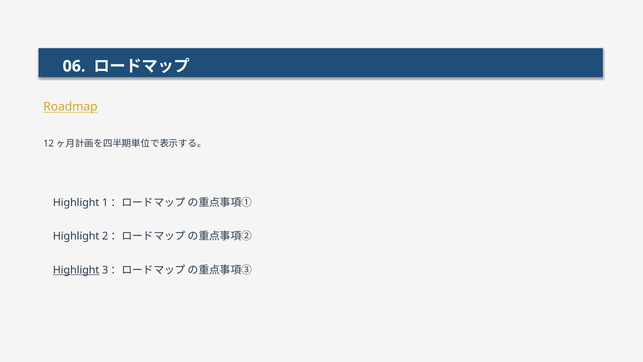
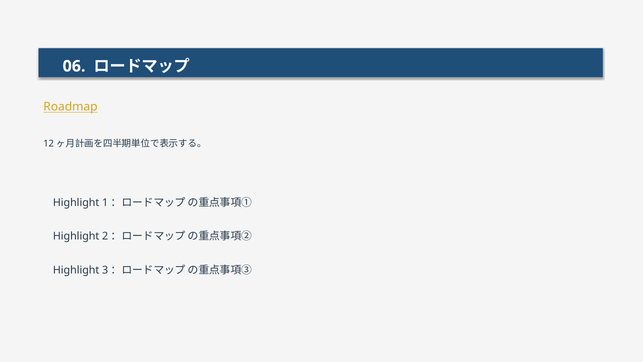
Highlight underline: present -> none (76, 270)
